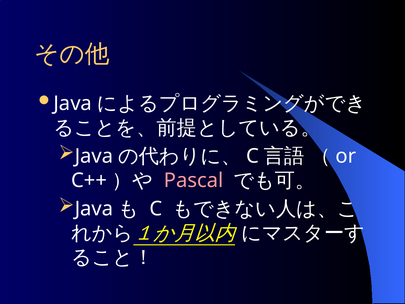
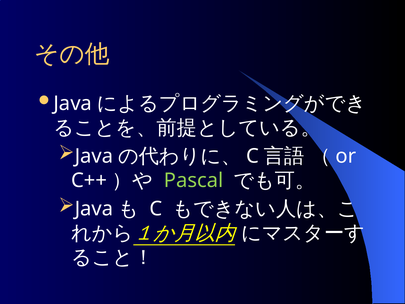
Pascal colour: pink -> light green (194, 180)
